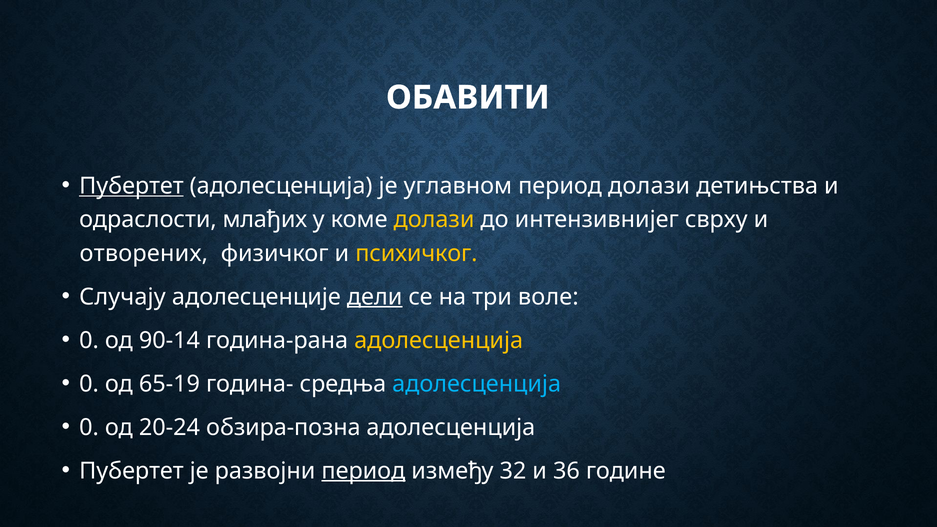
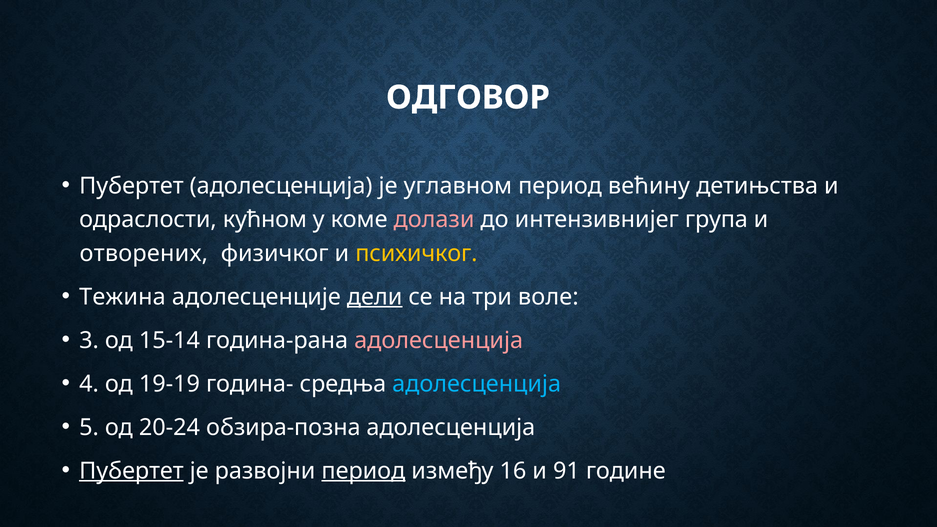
ОБАВИТИ: ОБАВИТИ -> ОДГОВОР (468, 98)
Пубертет underline: present -> none (131, 186)
период долази: долази -> већину (649, 186)
млађих: млађих -> кућном (265, 220)
долази colour: yellow -> pink (434, 220)
сврху: сврху -> група (716, 220)
Случају: Случају -> Тежина (122, 297)
0: 0 -> 3 (89, 340)
90-14: 90-14 -> 15-14 (169, 340)
адолесценција colour: yellow -> pink (439, 340)
0: 0 -> 4 (89, 384)
65-19: 65-19 -> 19-19 (169, 384)
0: 0 -> 5 (89, 427)
Пубертет underline: none -> present (131, 471)
32: 32 -> 16 (513, 471)
36: 36 -> 91 (566, 471)
